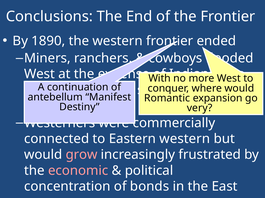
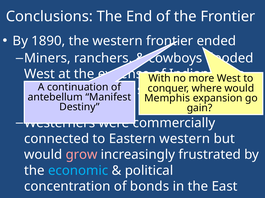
Romantic: Romantic -> Memphis (167, 98)
very: very -> gain (200, 108)
economic colour: pink -> light blue (78, 171)
